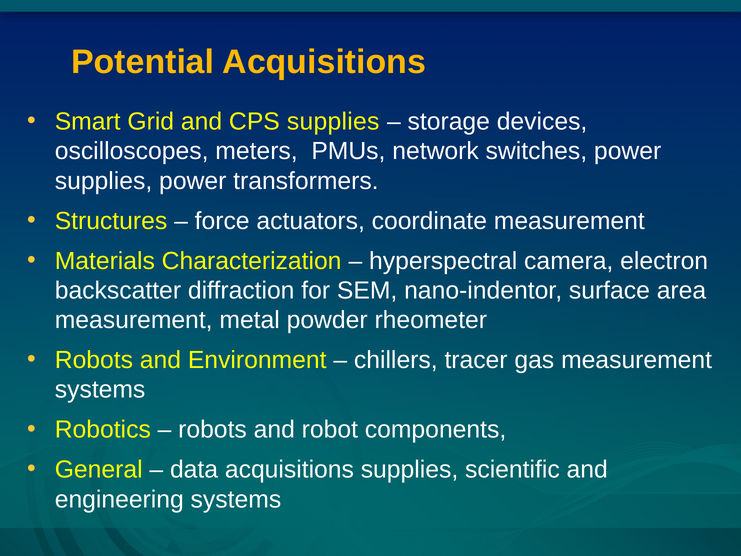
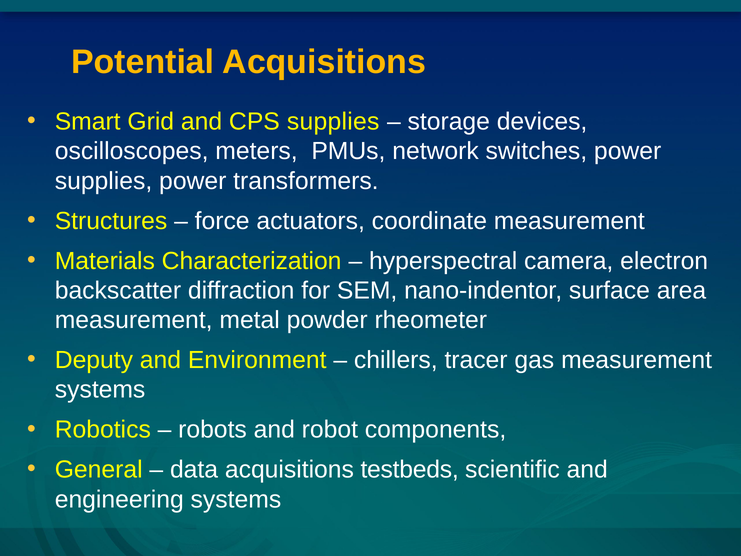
Robots: Robots -> Deputy (94, 360)
acquisitions supplies: supplies -> testbeds (410, 469)
